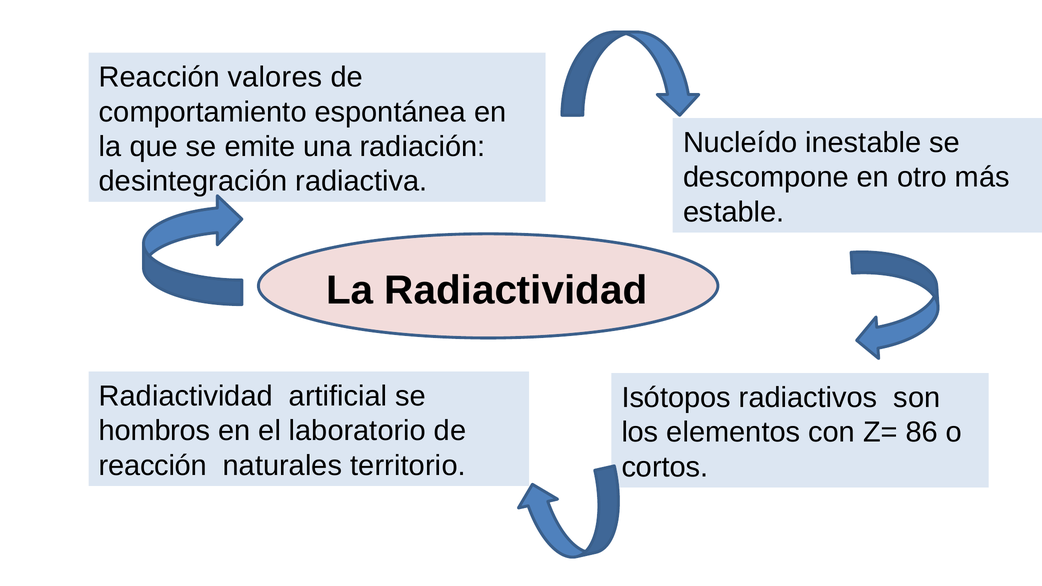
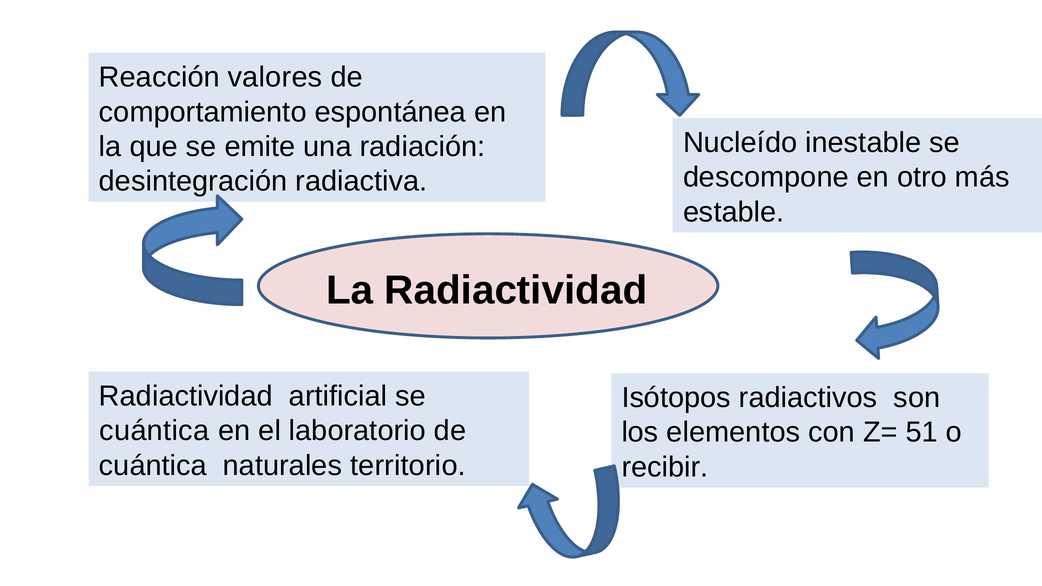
hombros: hombros -> cuántica (154, 431)
86: 86 -> 51 (922, 432)
reacción: reacción -> cuántica (153, 466)
cortos: cortos -> recibir (665, 467)
